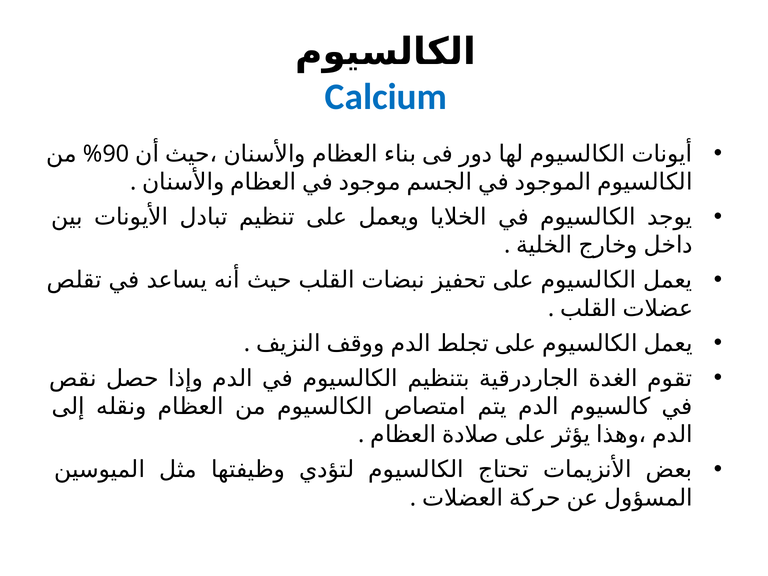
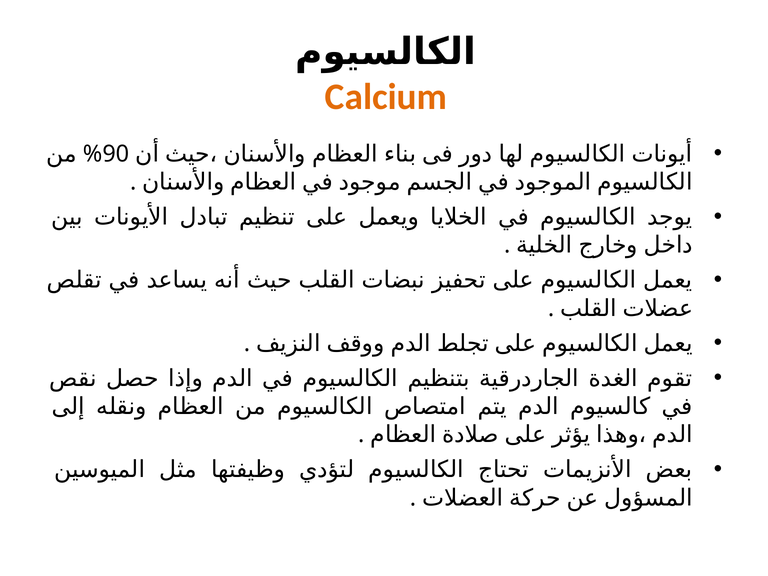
Calcium colour: blue -> orange (386, 97)
